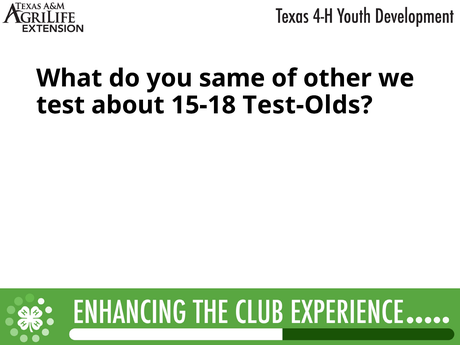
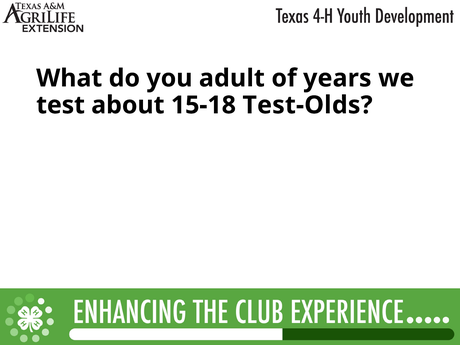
same: same -> adult (232, 78)
other: other -> years (337, 78)
